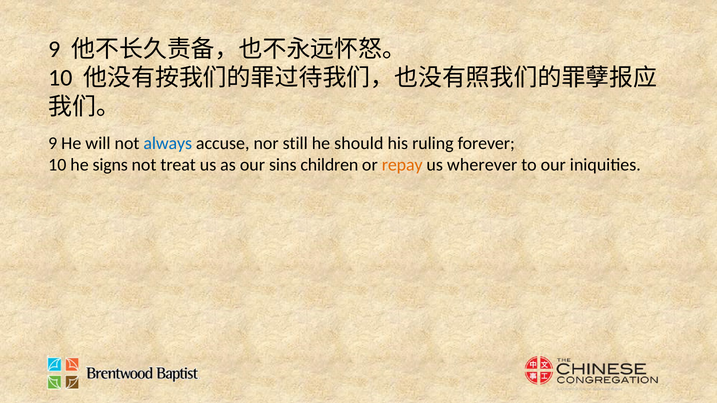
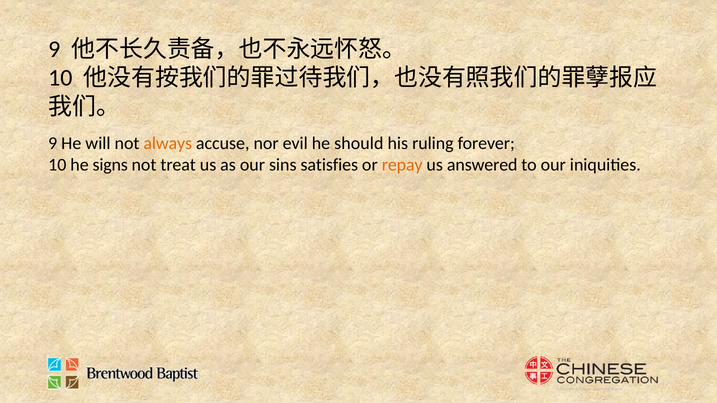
always colour: blue -> orange (168, 143)
still: still -> evil (295, 143)
children: children -> satisfies (329, 165)
wherever: wherever -> answered (482, 165)
